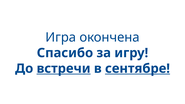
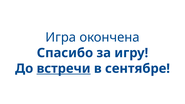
сентябре underline: present -> none (137, 69)
